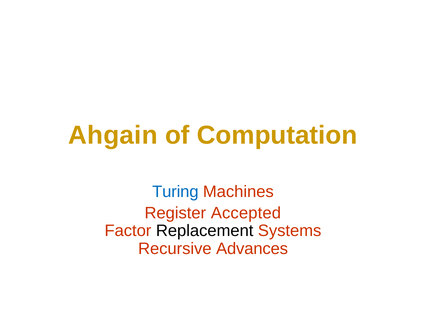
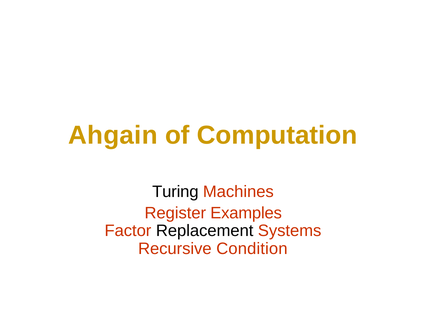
Turing colour: blue -> black (175, 192)
Accepted: Accepted -> Examples (246, 213)
Advances: Advances -> Condition (252, 249)
